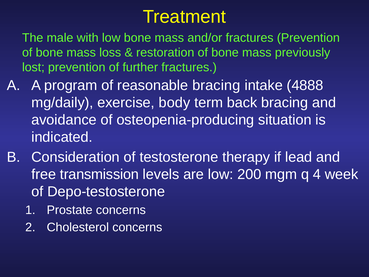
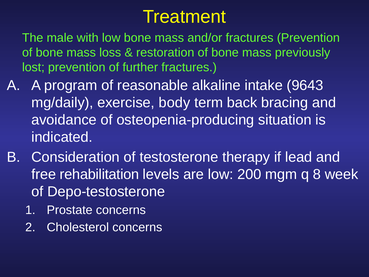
reasonable bracing: bracing -> alkaline (216, 85)
4888: 4888 -> 9643 (305, 85)
transmission: transmission -> rehabilitation (99, 174)
4: 4 -> 8 (317, 174)
